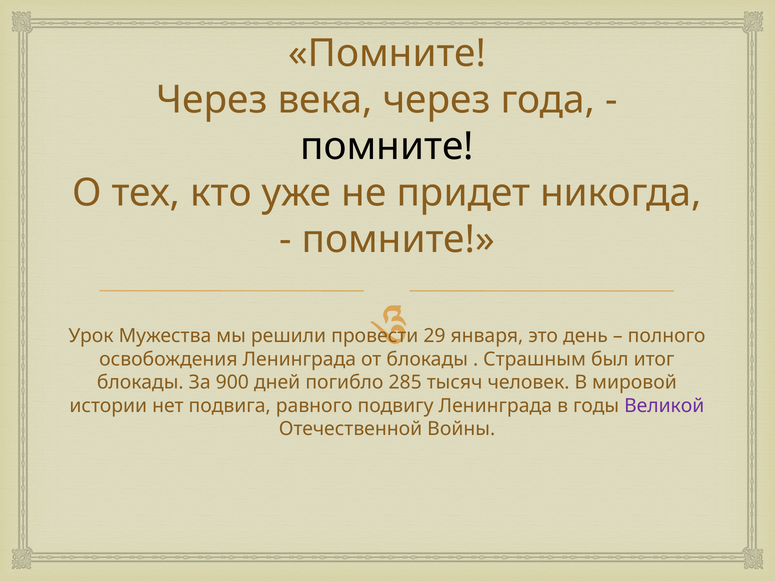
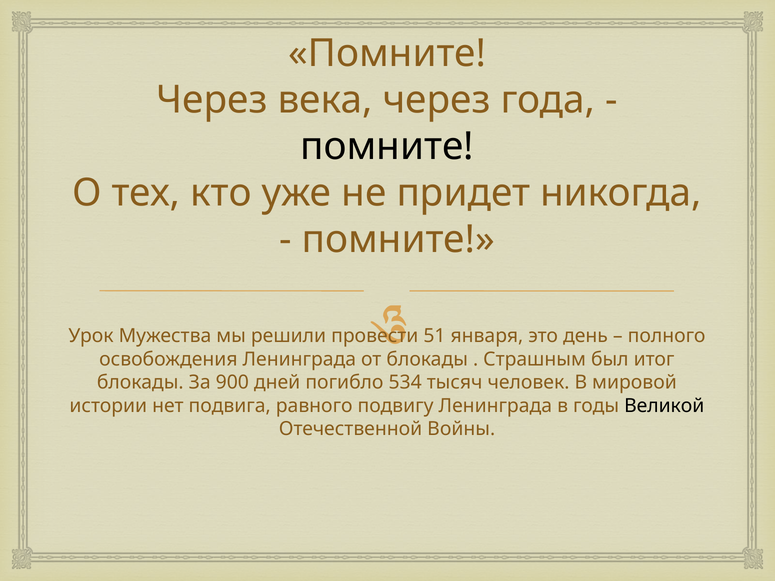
29: 29 -> 51 (434, 336)
285: 285 -> 534 (405, 383)
Великой colour: purple -> black (664, 406)
